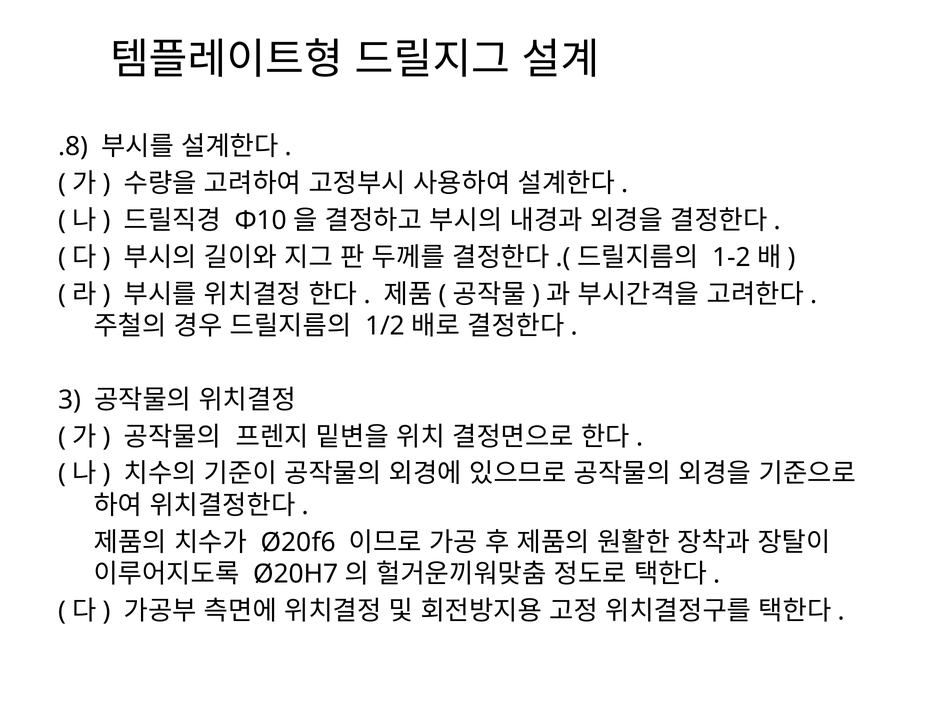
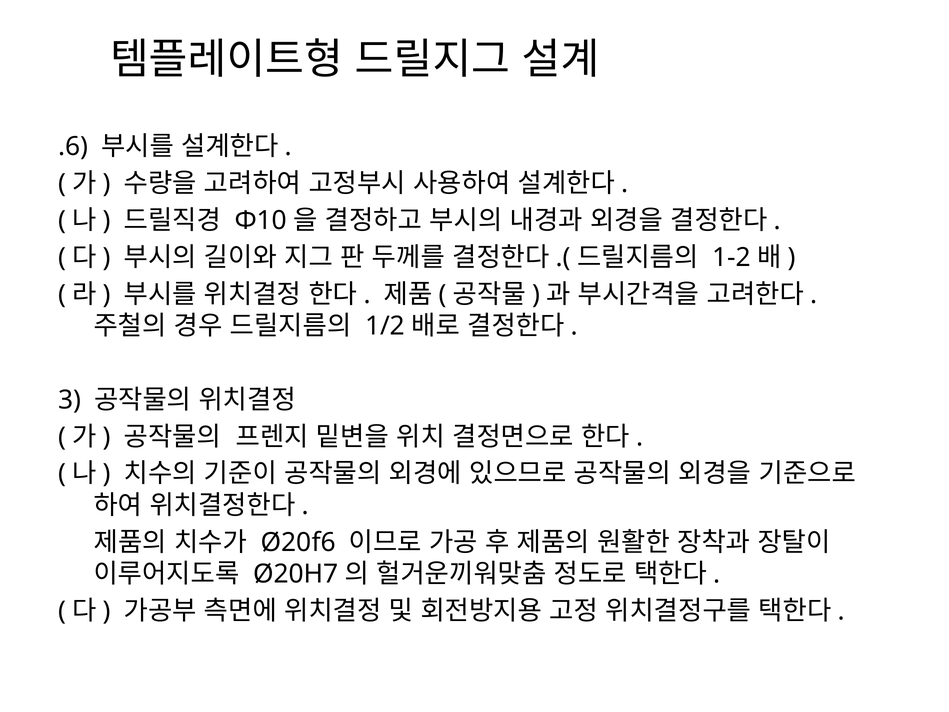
.8: .8 -> .6 (73, 147)
